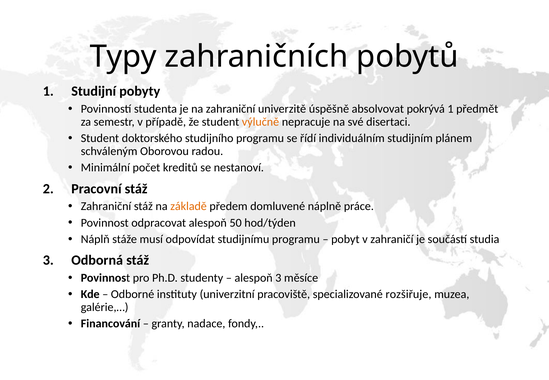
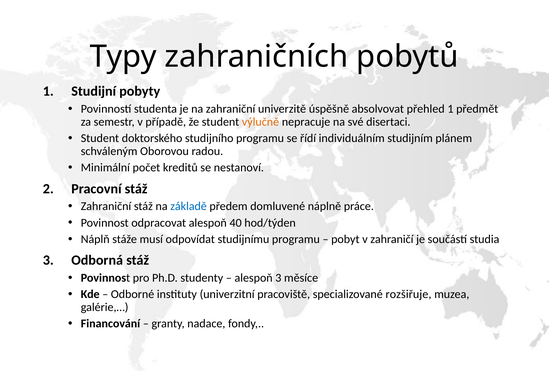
pokrývá: pokrývá -> přehled (426, 109)
základě colour: orange -> blue (189, 206)
50: 50 -> 40 (236, 223)
